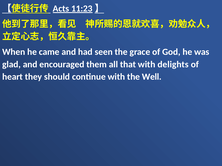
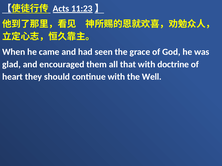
delights: delights -> doctrine (173, 65)
